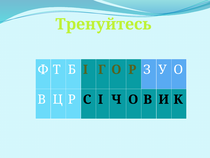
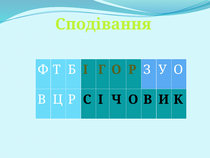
Тренуйтесь: Тренуйтесь -> Сподівання (103, 24)
